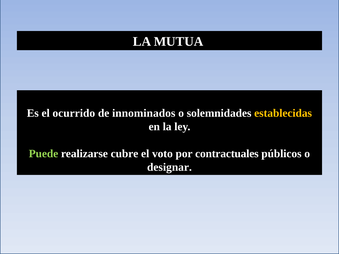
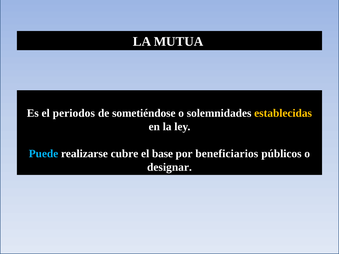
ocurrido: ocurrido -> periodos (74, 113)
innominados: innominados -> sometiéndose (144, 113)
Puede colour: light green -> light blue (44, 154)
voto: voto -> base (162, 154)
contractuales: contractuales -> beneficiarios (227, 154)
